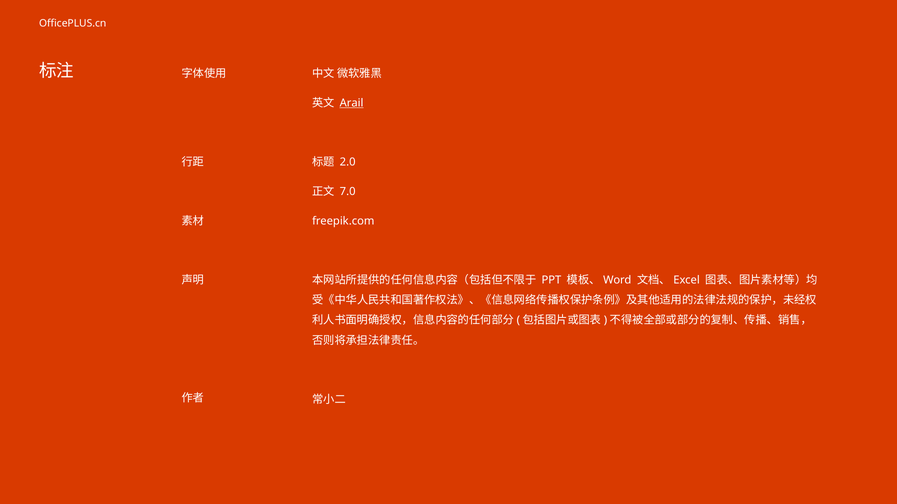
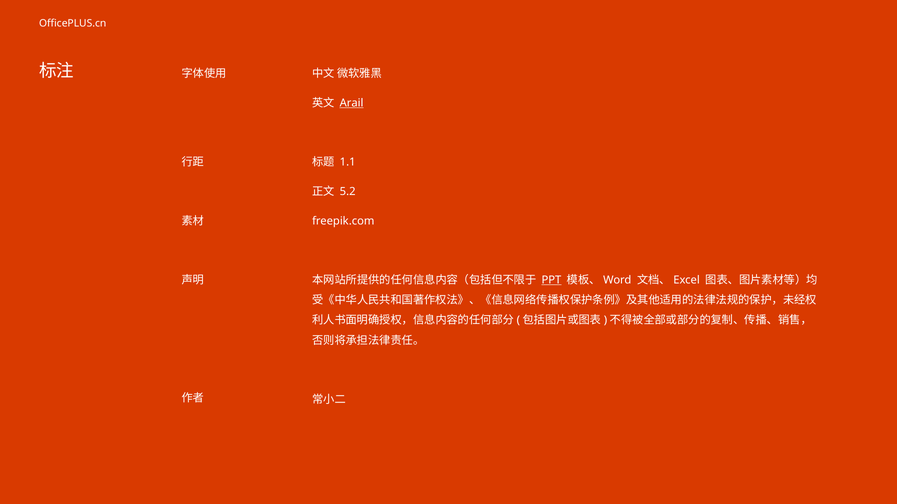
2.0: 2.0 -> 1.1 (348, 162)
7.0: 7.0 -> 5.2 (348, 192)
PPT underline: none -> present (551, 280)
